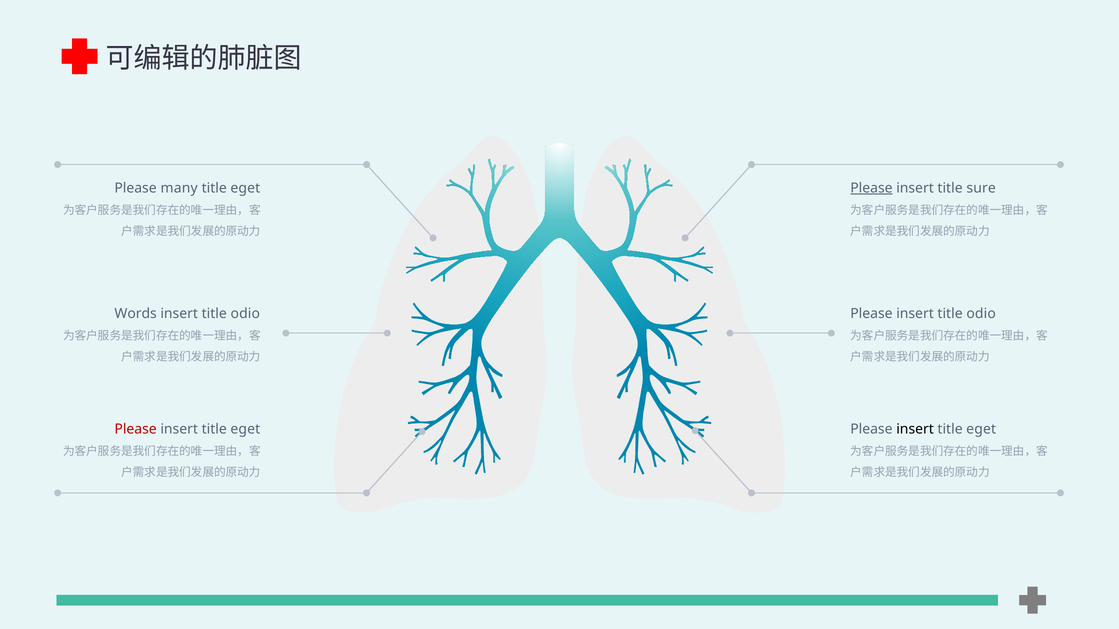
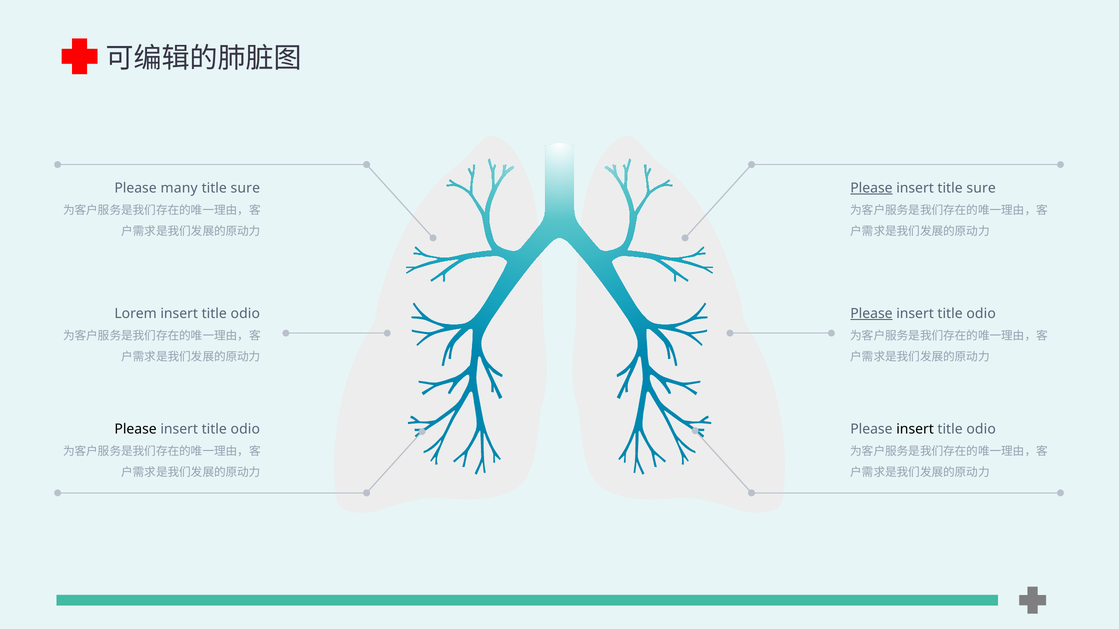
eget: eget -> sure (245, 188)
Words: Words -> Lorem (136, 314)
Please underline: none -> present (871, 314)
Please colour: red -> black (136, 429)
eget: eget -> odio (245, 429)
eget: eget -> odio (981, 429)
